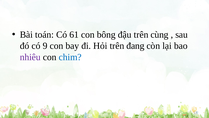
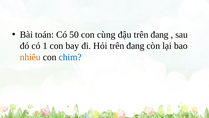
61: 61 -> 50 (74, 34)
bông: bông -> cùng (106, 34)
đậu trên cùng: cùng -> đang (160, 34)
9: 9 -> 1 (45, 46)
nhiêu colour: purple -> orange (30, 57)
